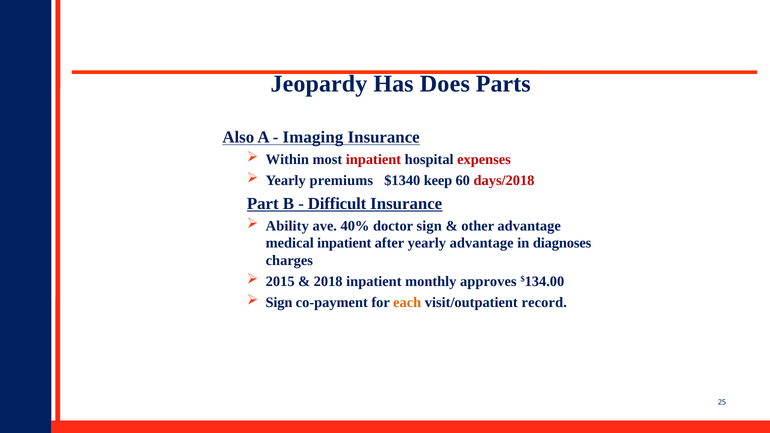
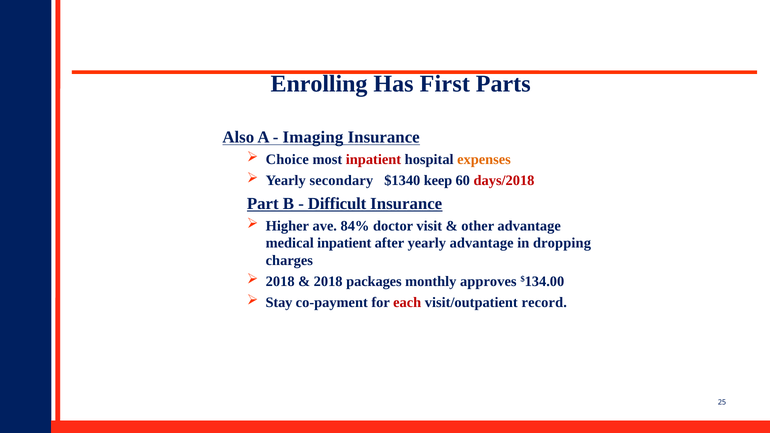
Jeopardy: Jeopardy -> Enrolling (319, 84)
Does: Does -> First (445, 84)
Within: Within -> Choice (287, 160)
expenses colour: red -> orange (484, 160)
premiums: premiums -> secondary (341, 180)
Ability: Ability -> Higher (287, 226)
40%: 40% -> 84% (355, 226)
doctor sign: sign -> visit (429, 226)
diagnoses: diagnoses -> dropping (562, 243)
2015: 2015 -> 2018 (280, 281)
2018 inpatient: inpatient -> packages (374, 281)
Sign: Sign -> Stay (279, 302)
each colour: orange -> red (407, 302)
